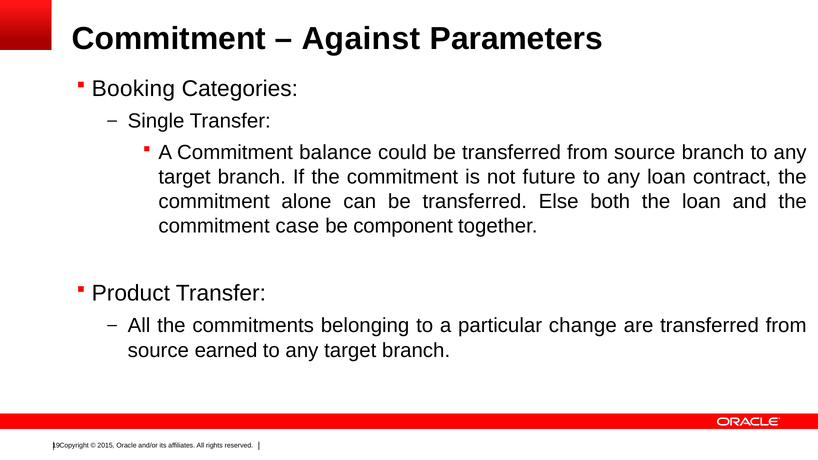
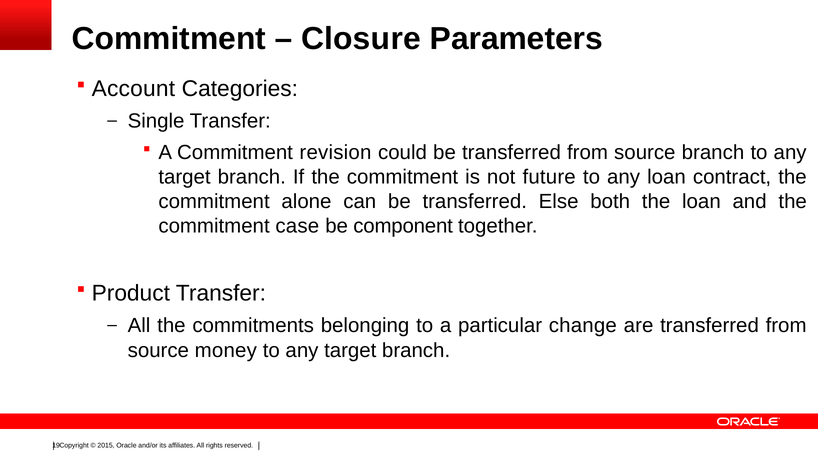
Against: Against -> Closure (361, 39)
Booking: Booking -> Account (133, 89)
balance: balance -> revision (335, 153)
earned: earned -> money (226, 350)
